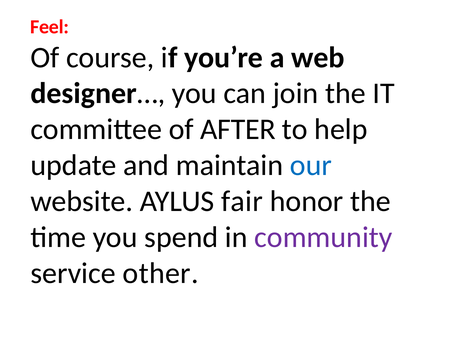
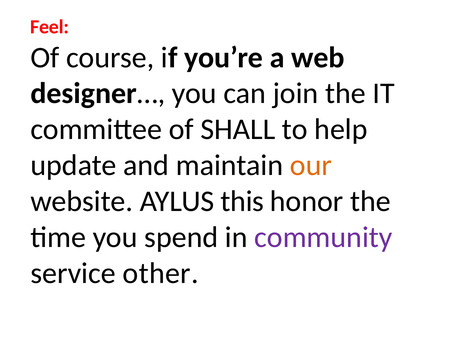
AFTER: AFTER -> SHALL (238, 130)
our colour: blue -> orange (311, 166)
fair: fair -> this (242, 202)
